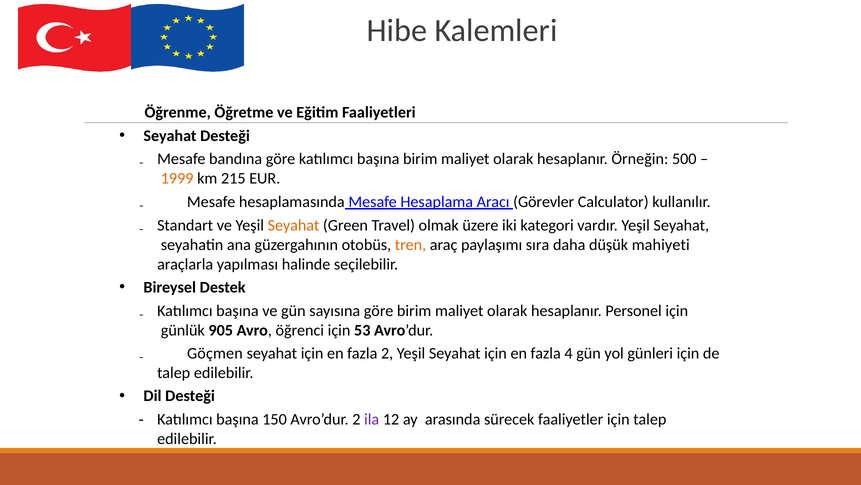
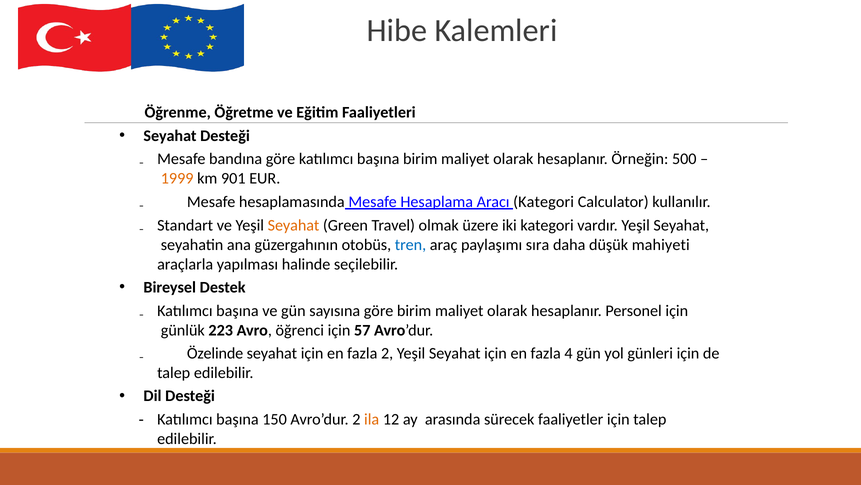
215: 215 -> 901 (233, 178)
Aracı Görevler: Görevler -> Kategori (544, 202)
tren colour: orange -> blue (410, 244)
905: 905 -> 223 (221, 330)
53: 53 -> 57 (362, 330)
Göçmen: Göçmen -> Özelinde (215, 353)
ila colour: purple -> orange (372, 419)
